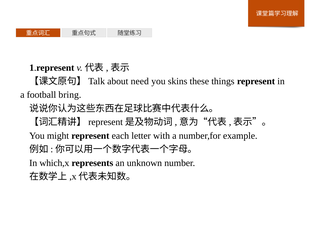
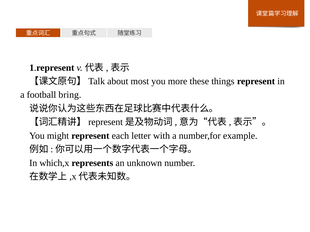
need: need -> most (140, 81)
skins: skins -> more (178, 81)
